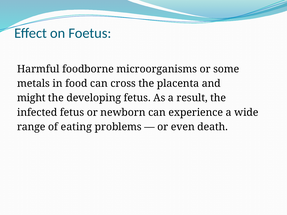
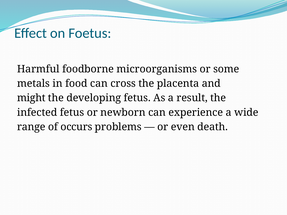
eating: eating -> occurs (76, 127)
